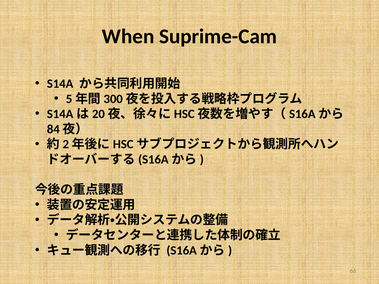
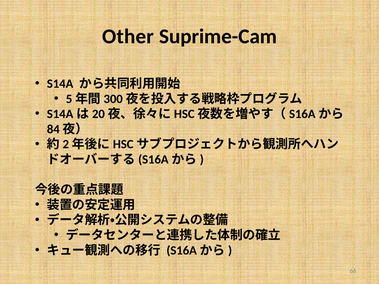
When: When -> Other (128, 37)
